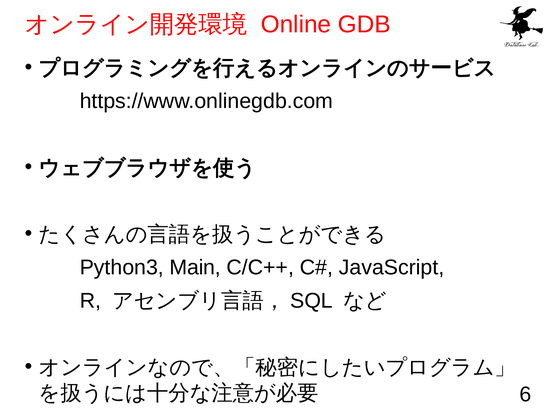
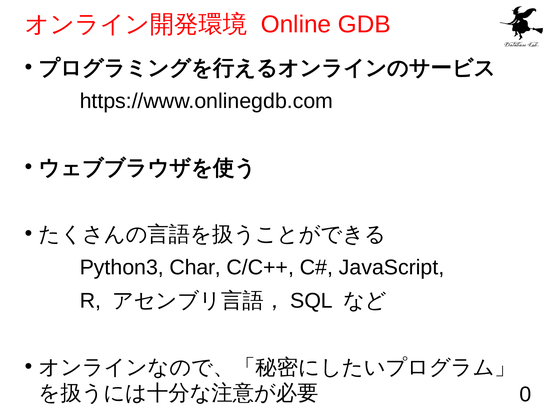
Main: Main -> Char (195, 267)
6: 6 -> 0 (526, 394)
